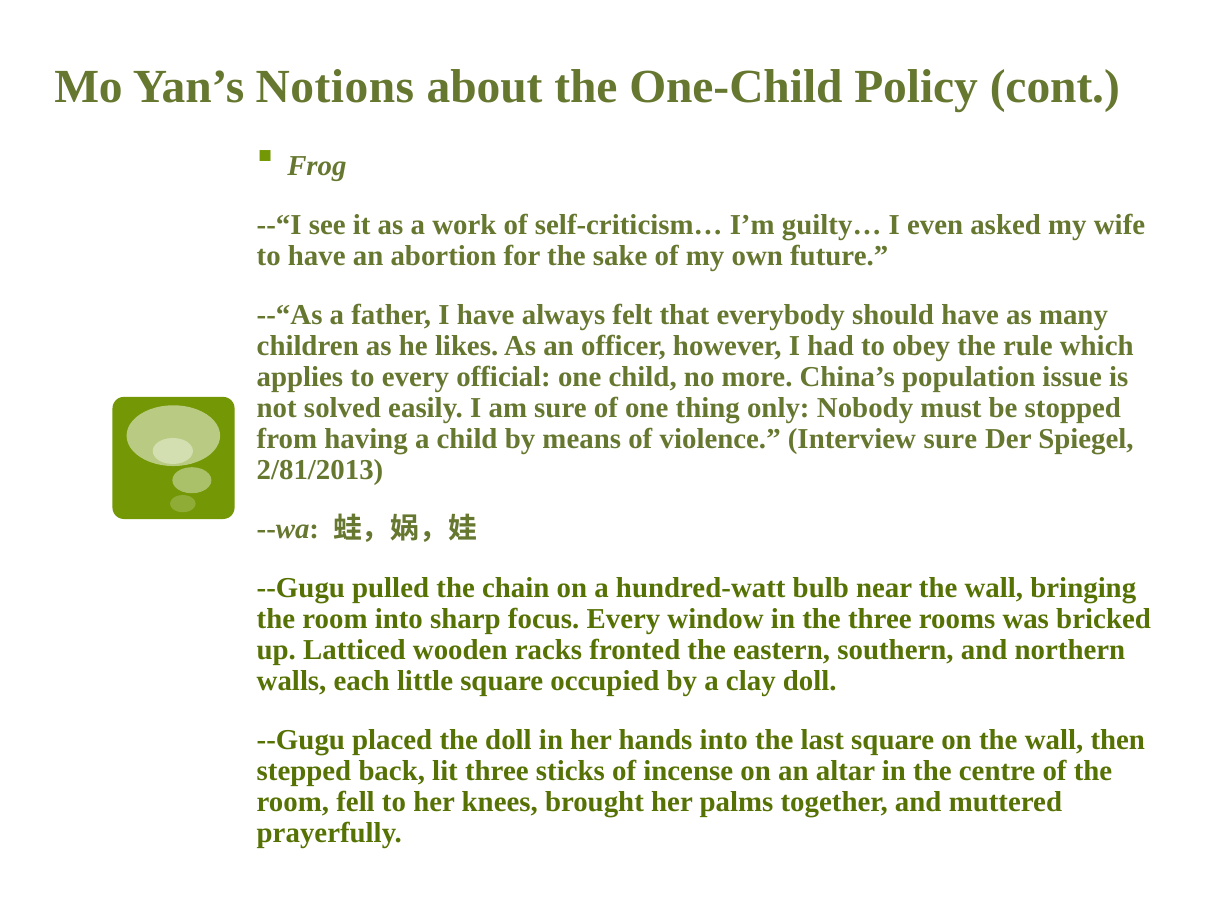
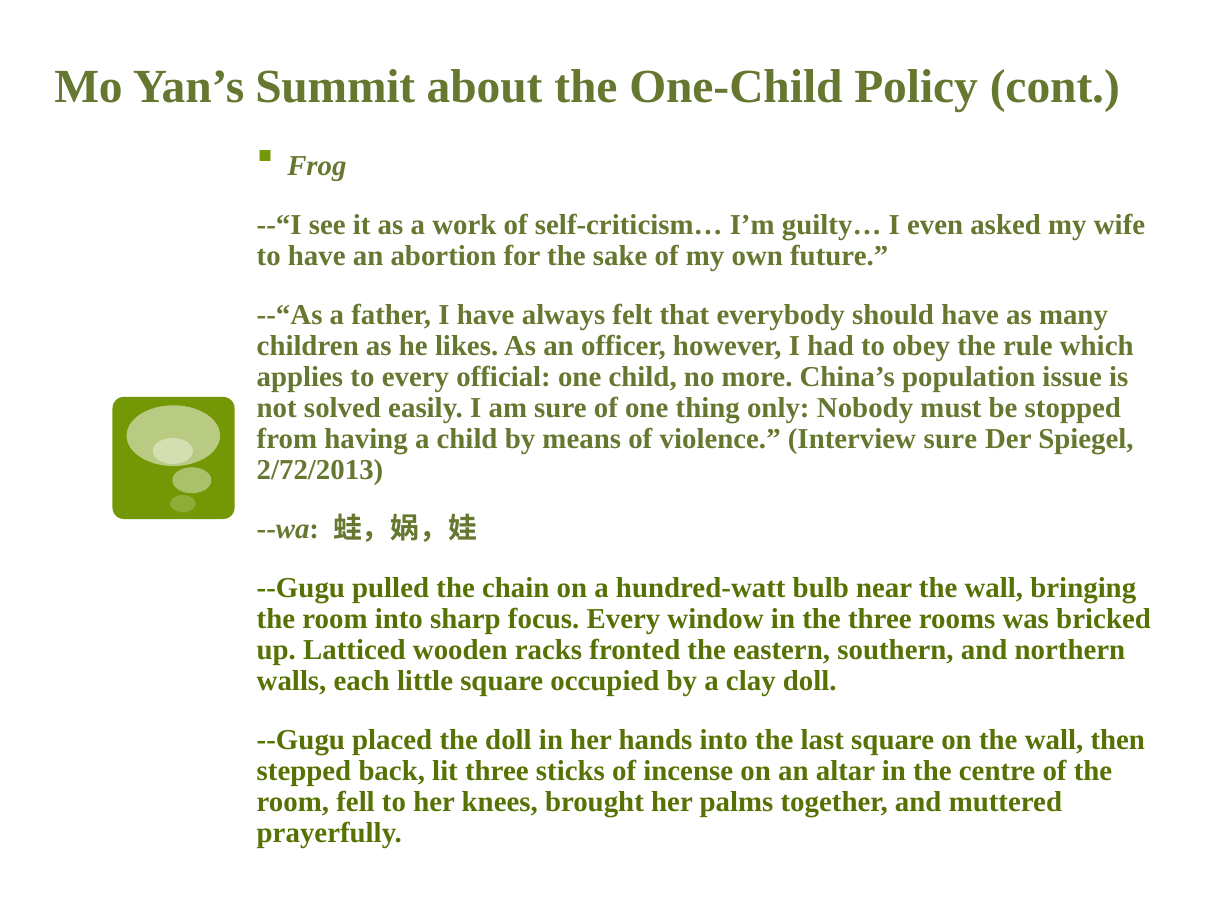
Notions: Notions -> Summit (335, 87)
2/81/2013: 2/81/2013 -> 2/72/2013 (320, 470)
